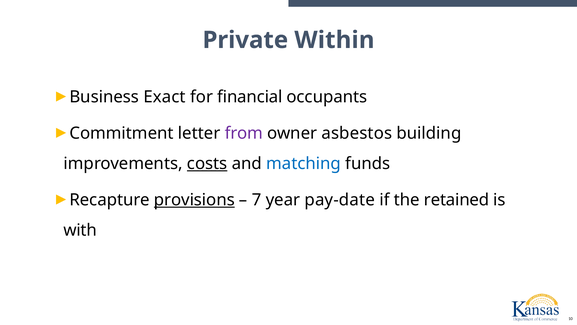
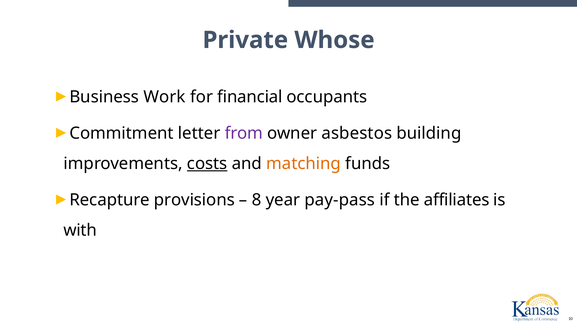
Within: Within -> Whose (334, 40)
Exact: Exact -> Work (165, 97)
matching colour: blue -> orange (304, 163)
provisions underline: present -> none (194, 200)
7: 7 -> 8 (257, 200)
pay-date: pay-date -> pay-pass (340, 200)
retained: retained -> affiliates (457, 200)
